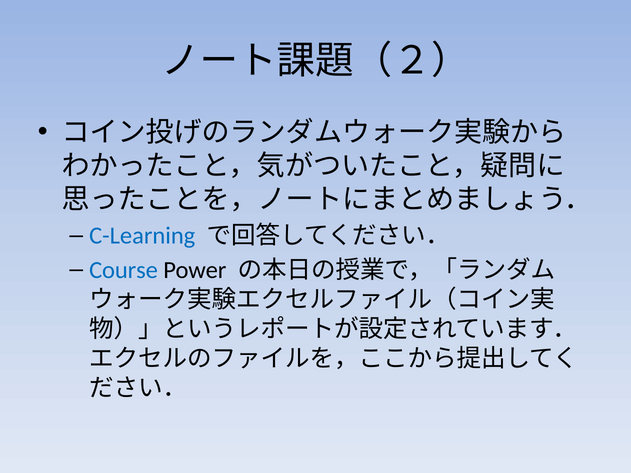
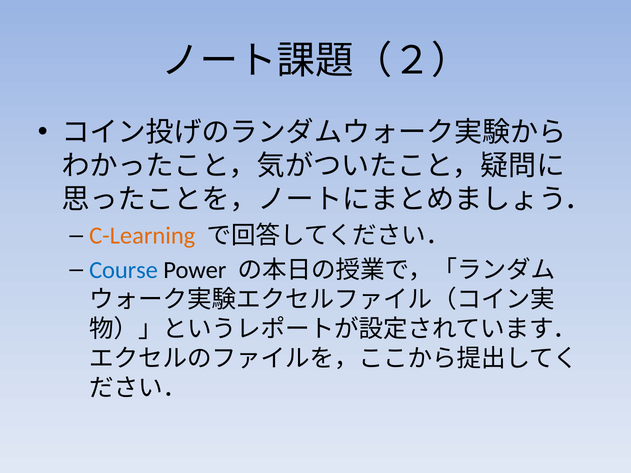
C-Learning colour: blue -> orange (142, 236)
